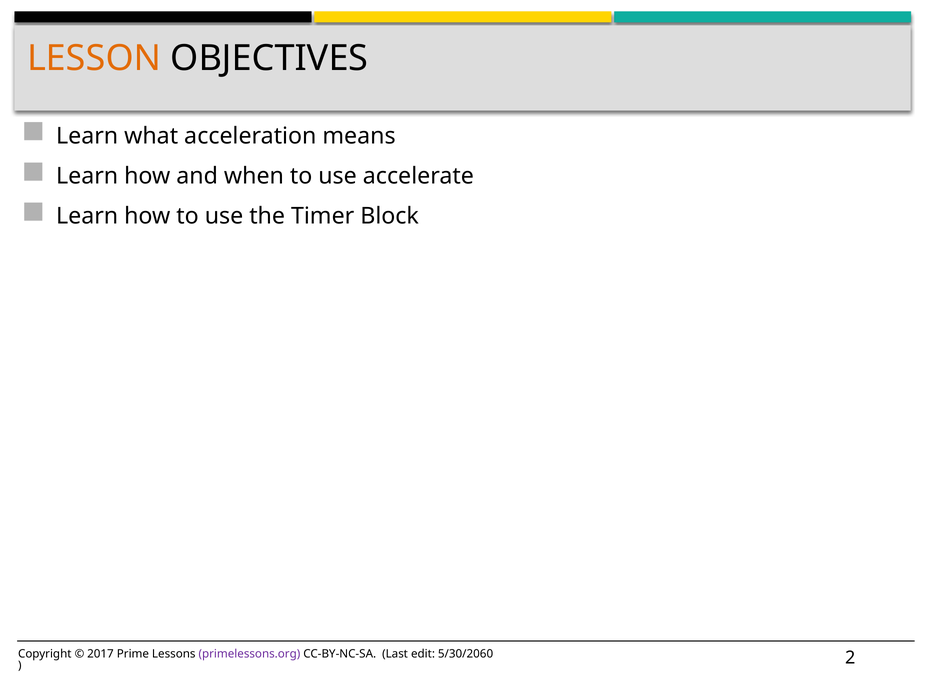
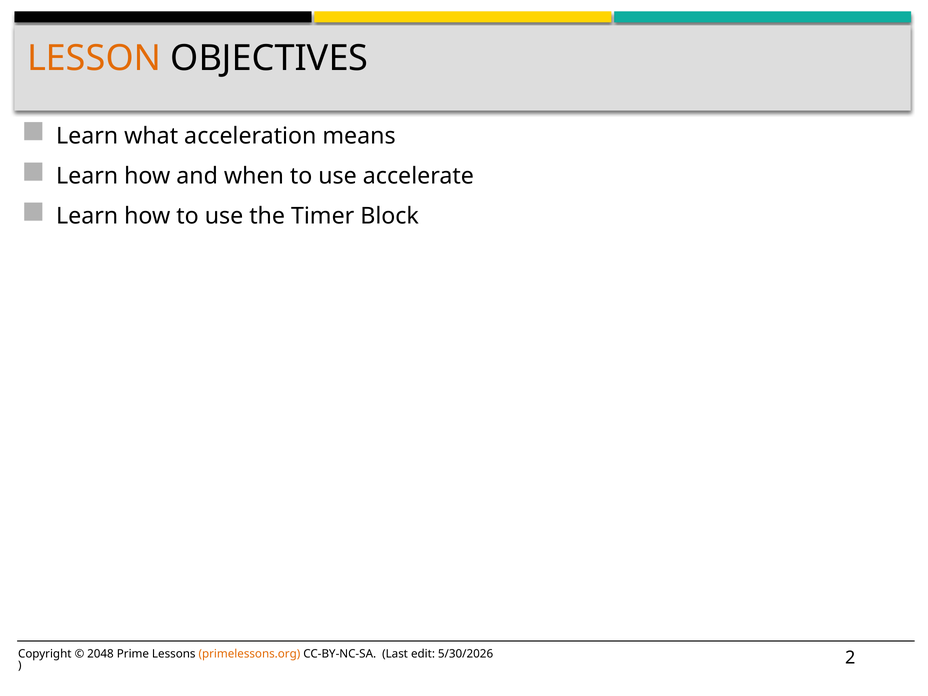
2017: 2017 -> 2048 (100, 654)
primelessons.org colour: purple -> orange (249, 654)
5/30/2060: 5/30/2060 -> 5/30/2026 (466, 654)
